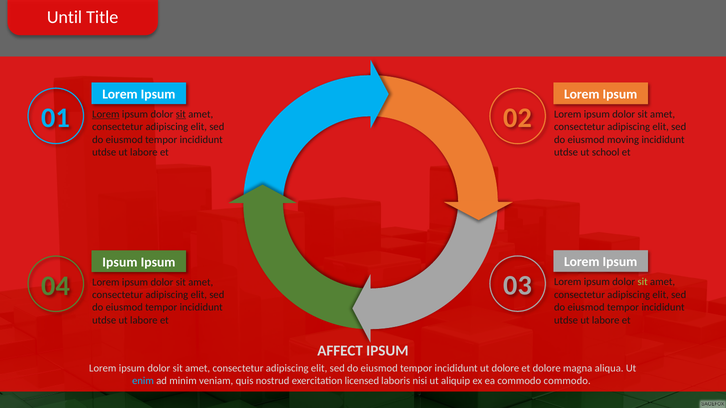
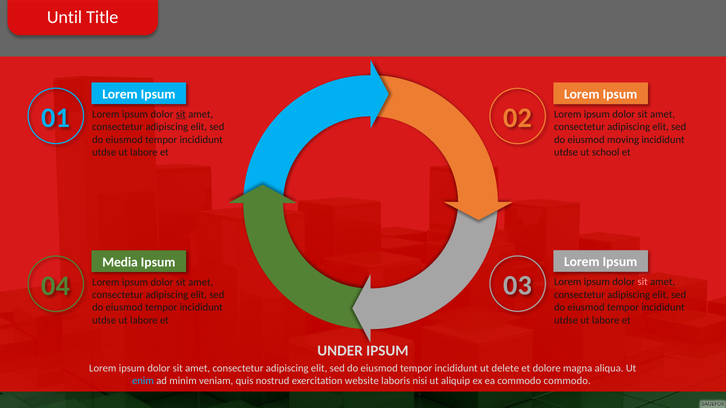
Lorem underline: present -> none (106, 114)
Ipsum: Ipsum -> Media (120, 262)
sit colour: light green -> pink (643, 282)
AFFECT: AFFECT -> UNDER (340, 351)
ut dolore: dolore -> delete (505, 369)
licensed: licensed -> website (362, 381)
